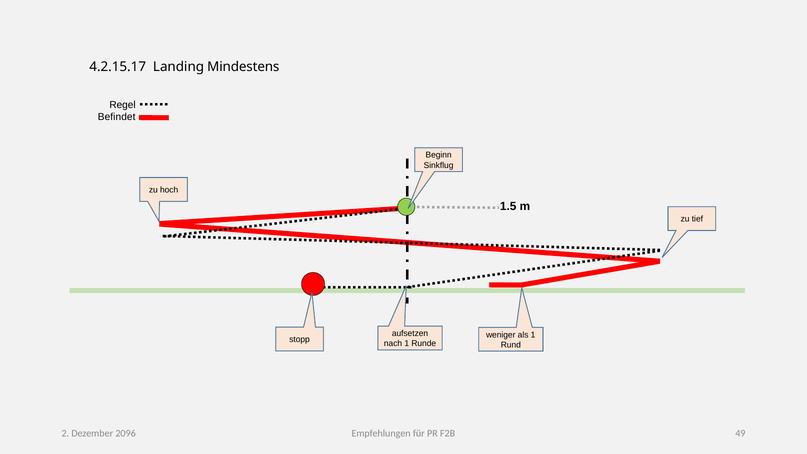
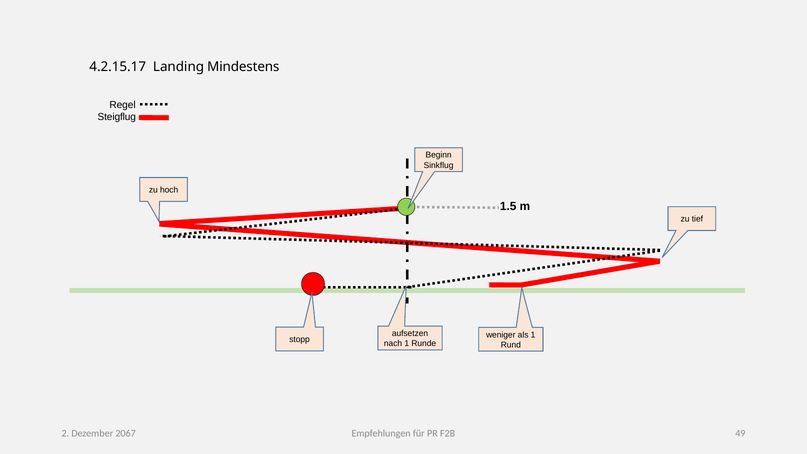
Befindet: Befindet -> Steigflug (117, 117)
2096: 2096 -> 2067 (126, 433)
